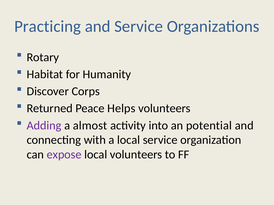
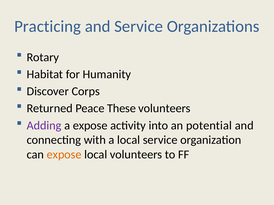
Helps: Helps -> These (122, 109)
a almost: almost -> expose (90, 126)
expose colour: purple -> orange (64, 155)
